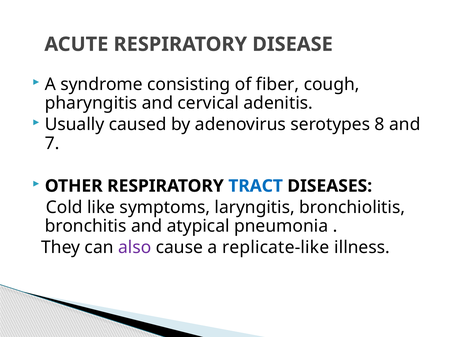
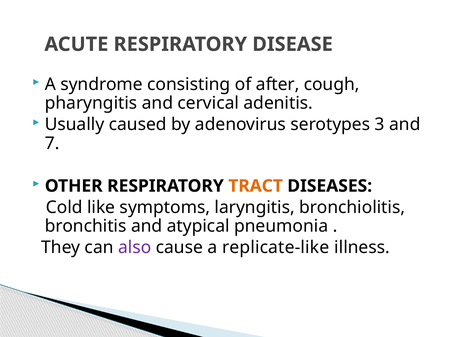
fiber: fiber -> after (278, 84)
8: 8 -> 3 (380, 124)
TRACT colour: blue -> orange (256, 186)
